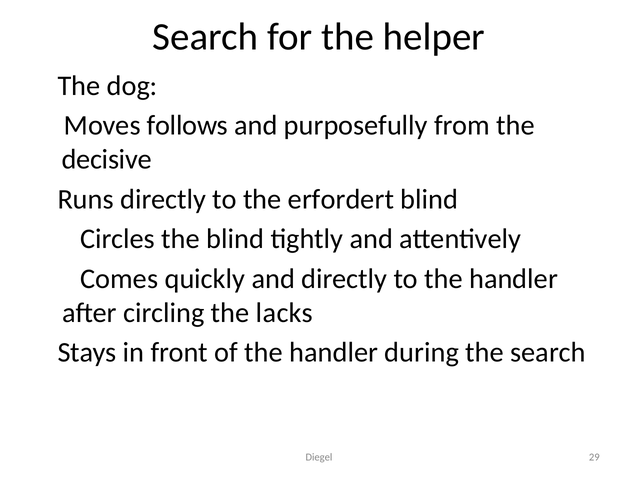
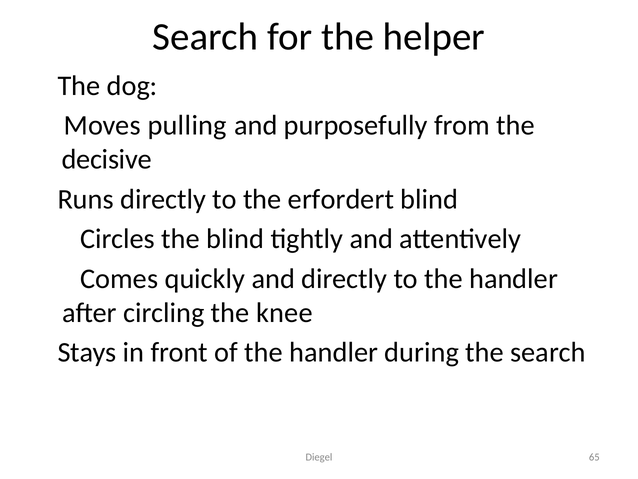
follows: follows -> pulling (187, 125)
lacks: lacks -> knee (284, 313)
29: 29 -> 65 (594, 457)
